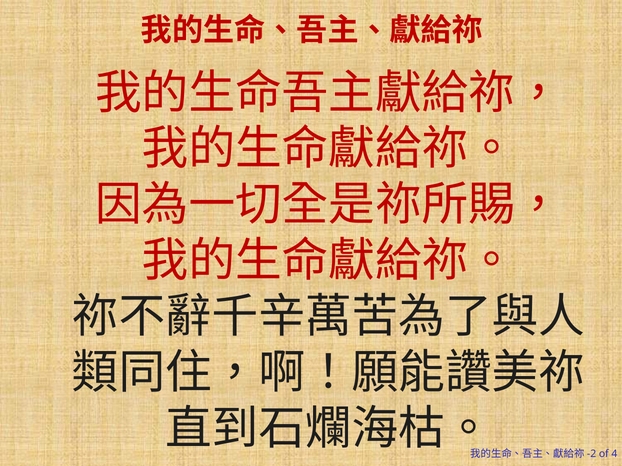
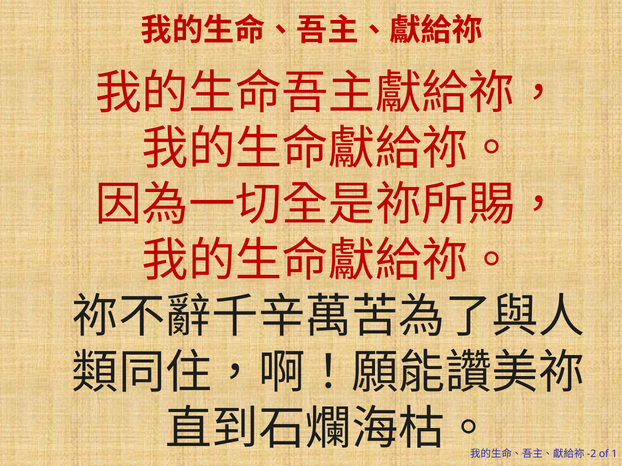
4: 4 -> 1 (614, 455)
